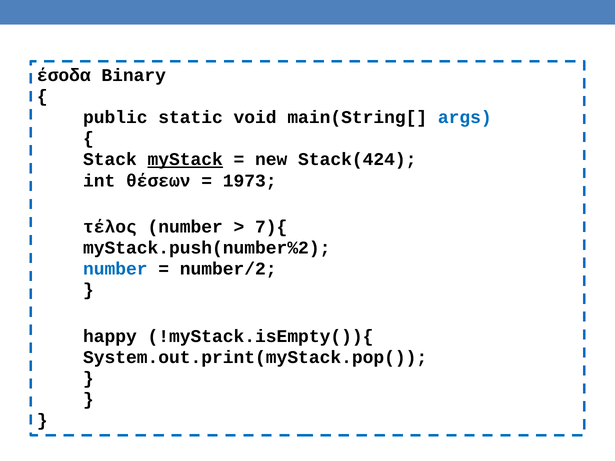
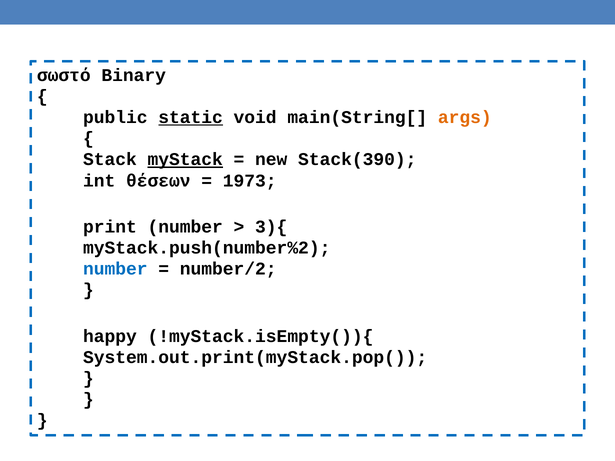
έσοδα: έσοδα -> σωστό (64, 75)
static underline: none -> present (191, 118)
args colour: blue -> orange (465, 118)
Stack(424: Stack(424 -> Stack(390 (357, 160)
τέλος: τέλος -> print (110, 227)
7){: 7){ -> 3){ (271, 227)
